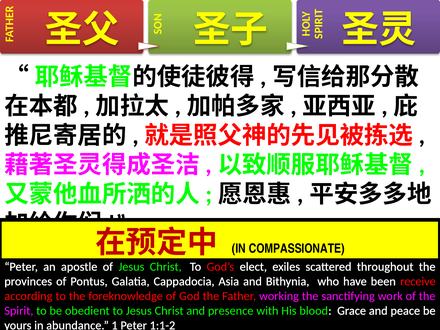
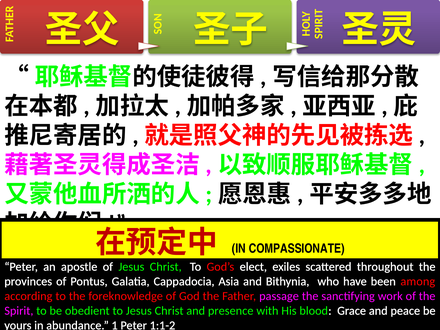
receive: receive -> among (418, 281)
working: working -> passage (279, 296)
